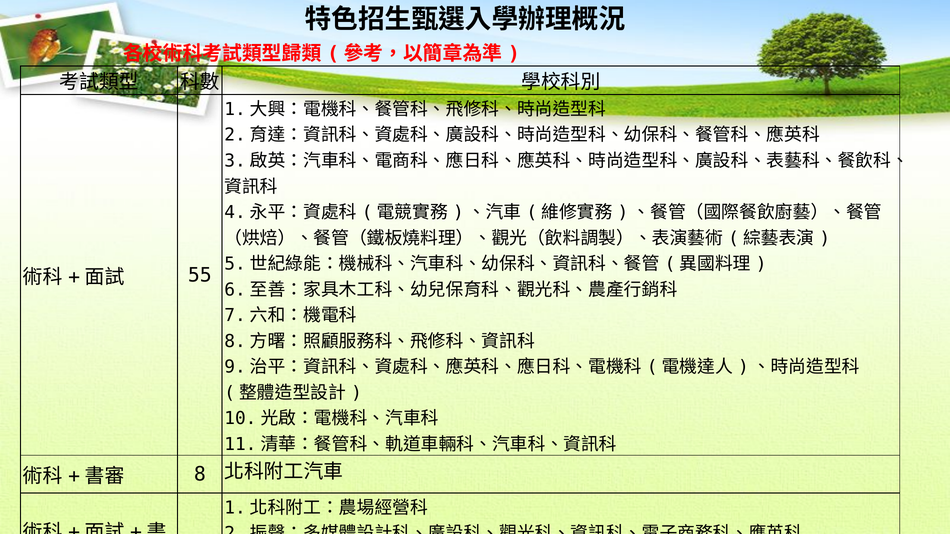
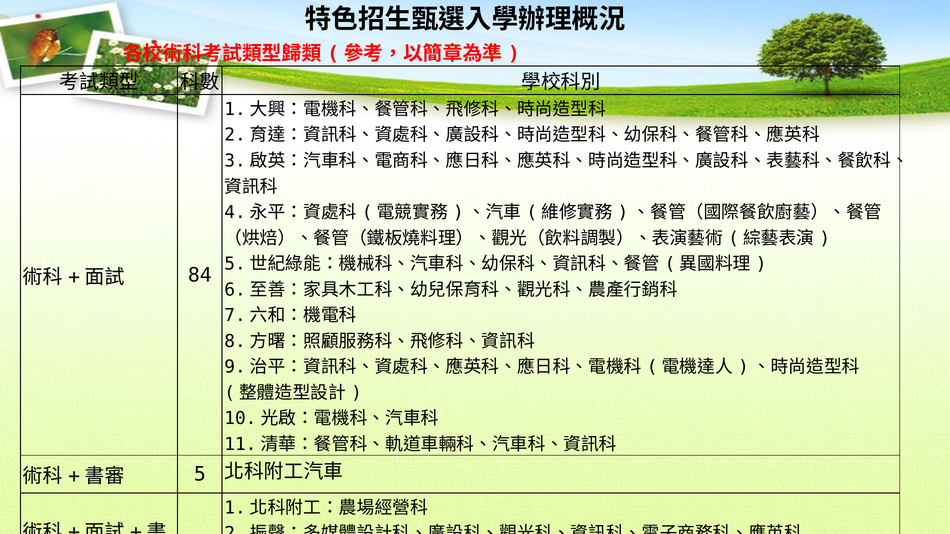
55: 55 -> 84 (200, 275)
8: 8 -> 5 (200, 475)
